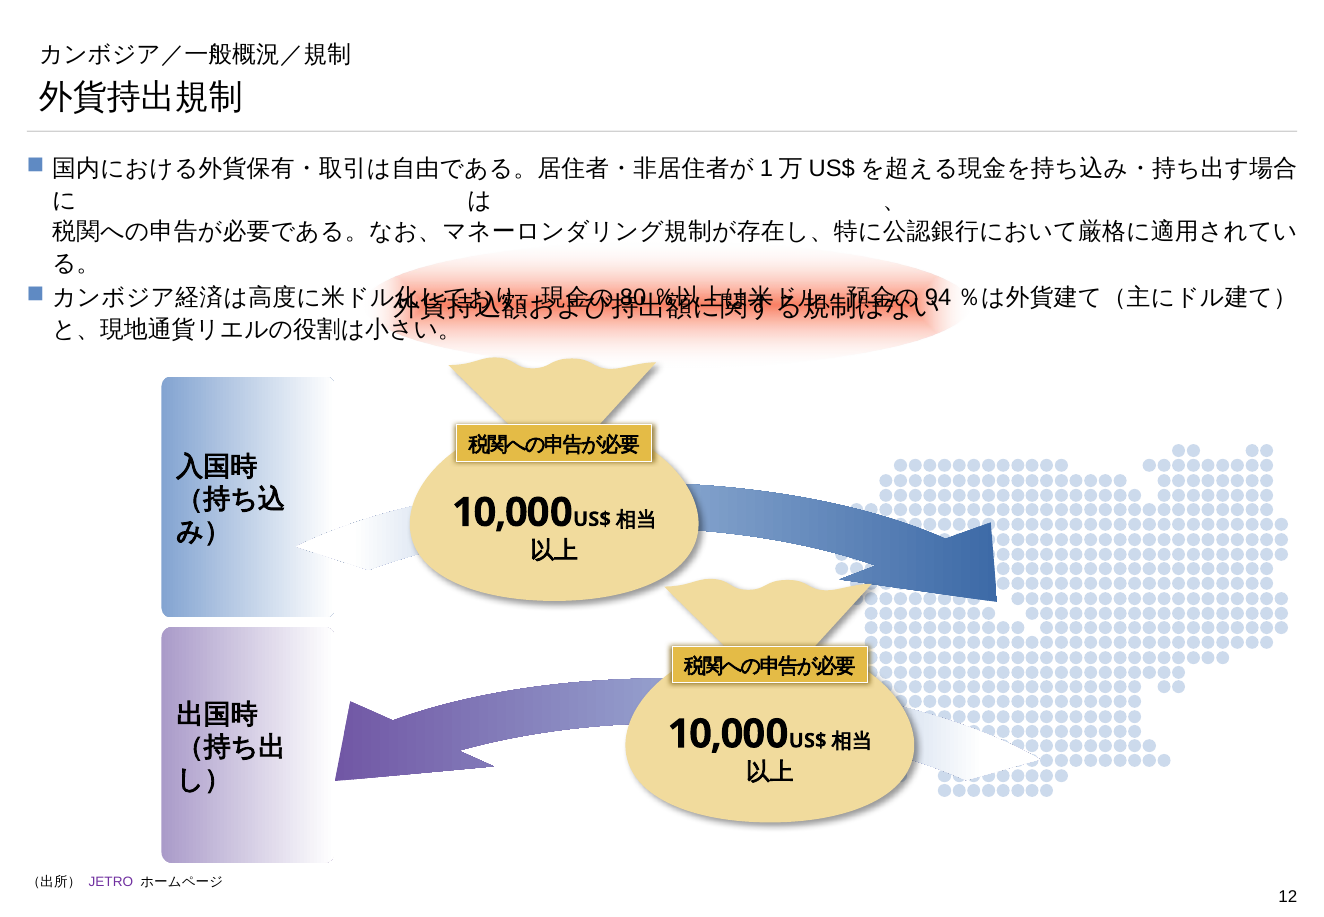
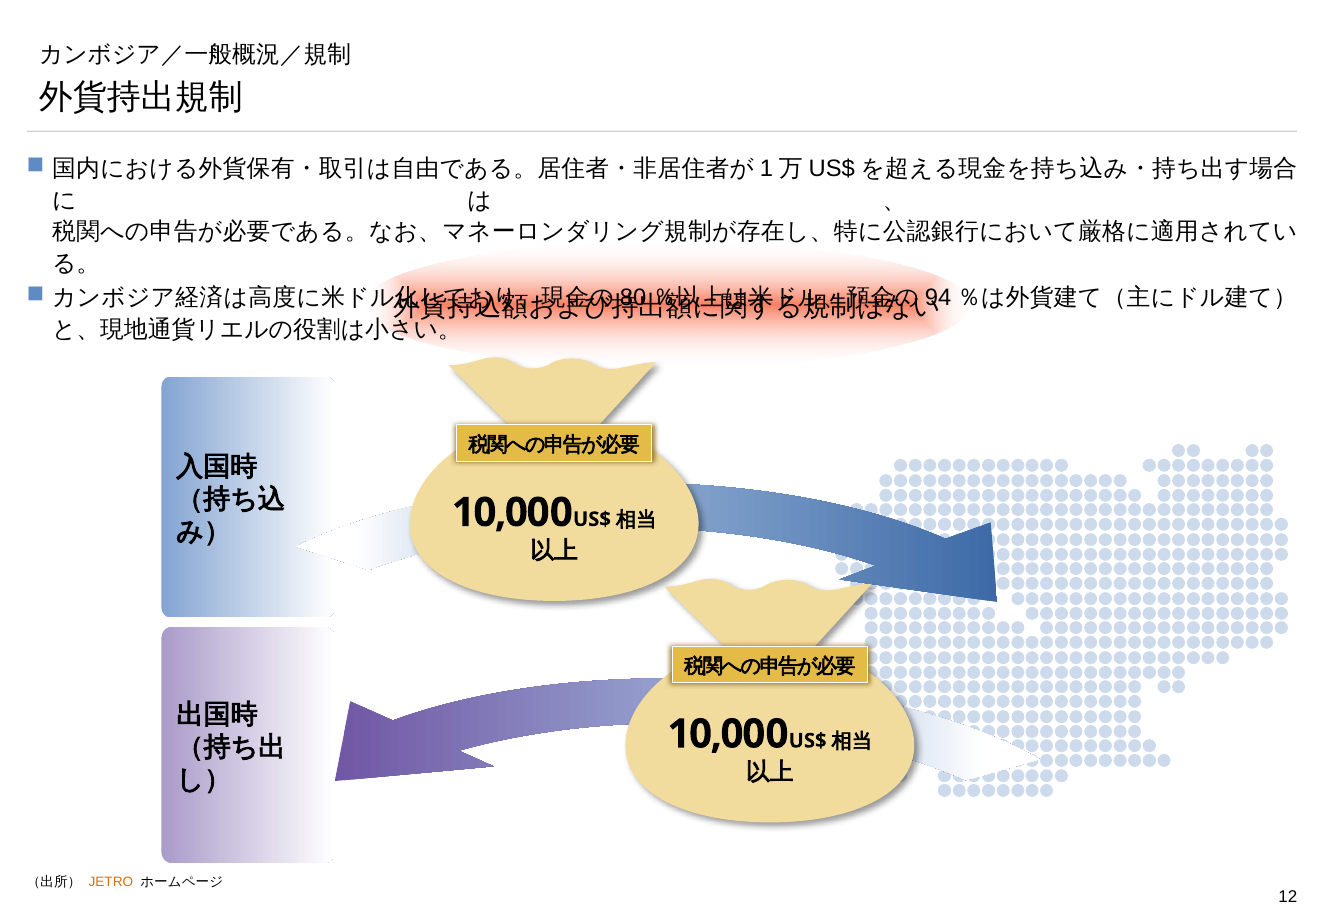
JETRO colour: purple -> orange (111, 881)
